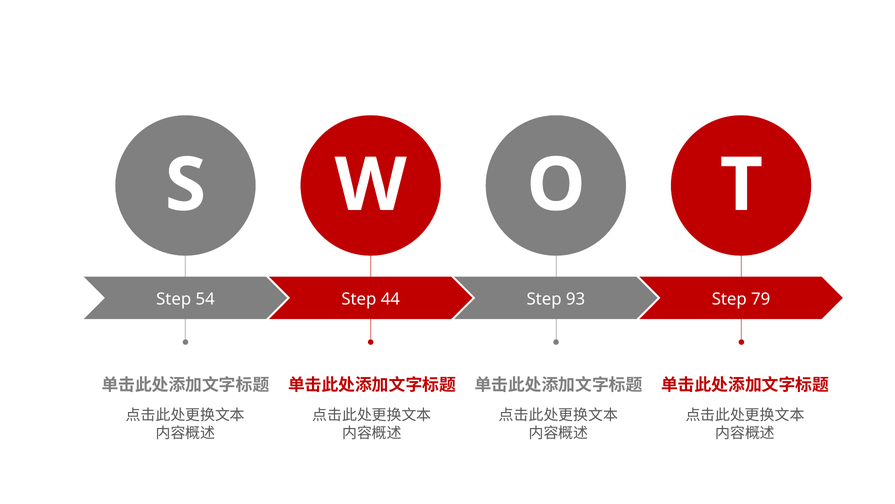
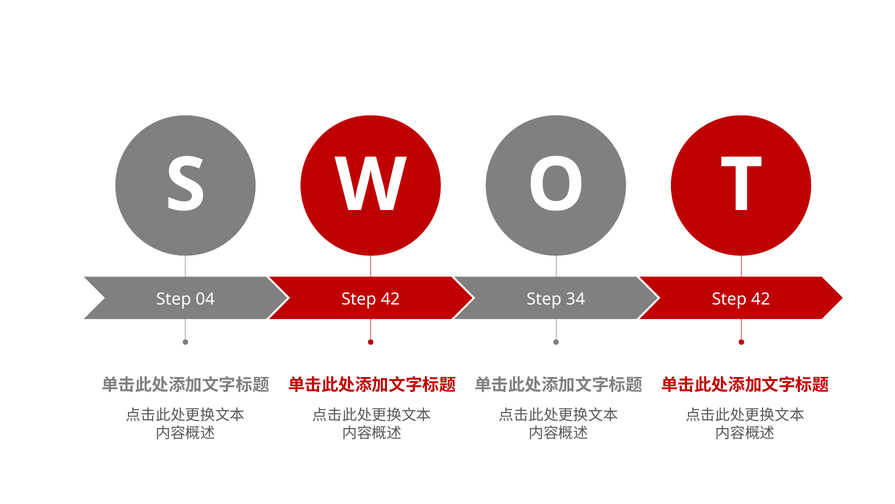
54: 54 -> 04 (205, 299)
44: 44 -> 42 (390, 299)
93: 93 -> 34 (576, 299)
79: 79 -> 42 (761, 299)
